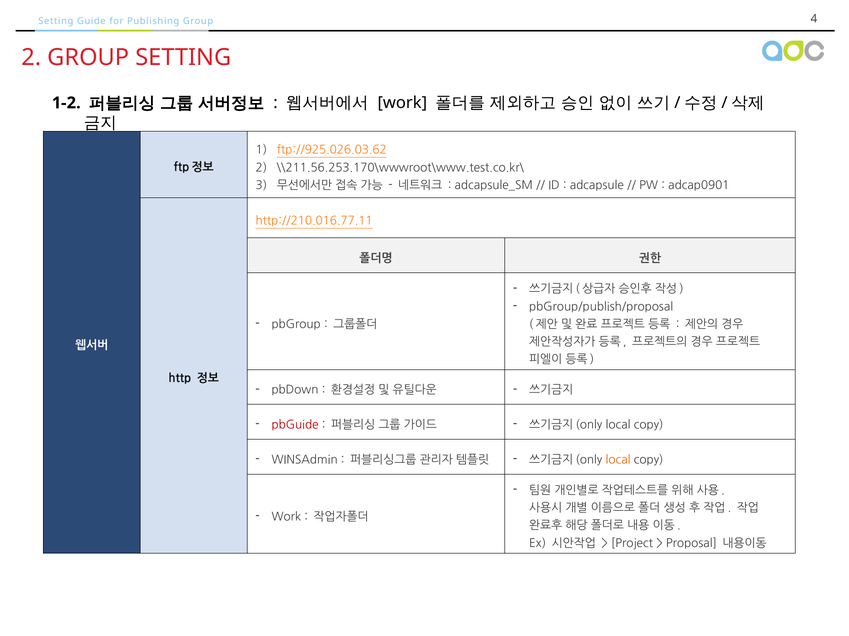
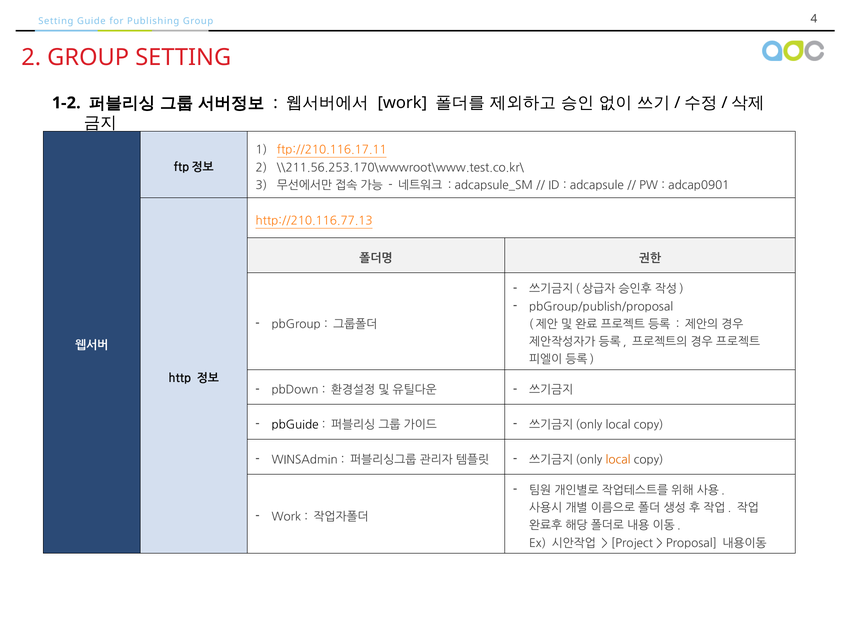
ftp://925.026.03.62: ftp://925.026.03.62 -> ftp://210.116.17.11 (332, 150)
http://210.016.77.11: http://210.016.77.11 -> http://210.116.77.13 (314, 221)
pbGuide colour: red -> black (295, 425)
